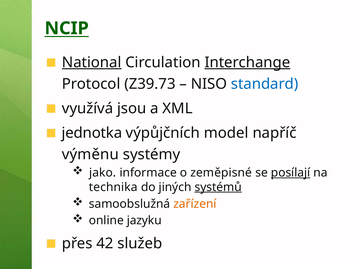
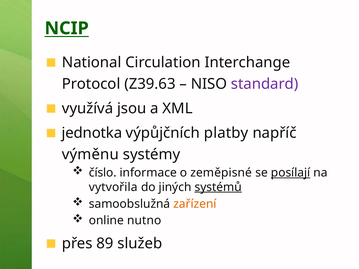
National underline: present -> none (92, 62)
Interchange underline: present -> none (247, 62)
Z39.73: Z39.73 -> Z39.63 (150, 84)
standard colour: blue -> purple (265, 84)
model: model -> platby (226, 133)
jako: jako -> číslo (103, 173)
technika: technika -> vytvořila (113, 187)
jazyku: jazyku -> nutno (144, 221)
42: 42 -> 89 (105, 244)
